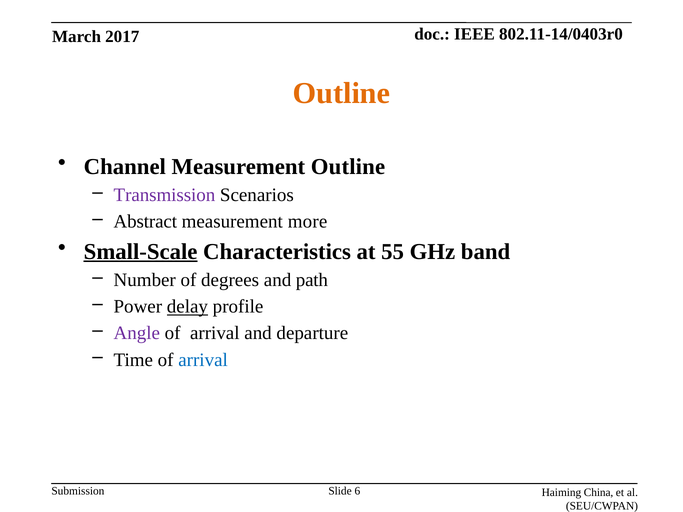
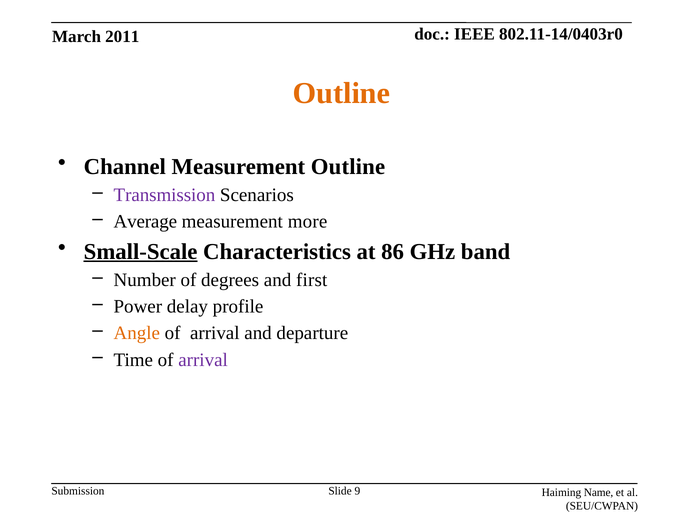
2017: 2017 -> 2011 (122, 36)
Abstract: Abstract -> Average (145, 222)
55: 55 -> 86 (393, 252)
path: path -> first (312, 280)
delay underline: present -> none (187, 307)
Angle colour: purple -> orange (137, 333)
arrival colour: blue -> purple (203, 360)
6: 6 -> 9 (357, 491)
China: China -> Name (599, 493)
